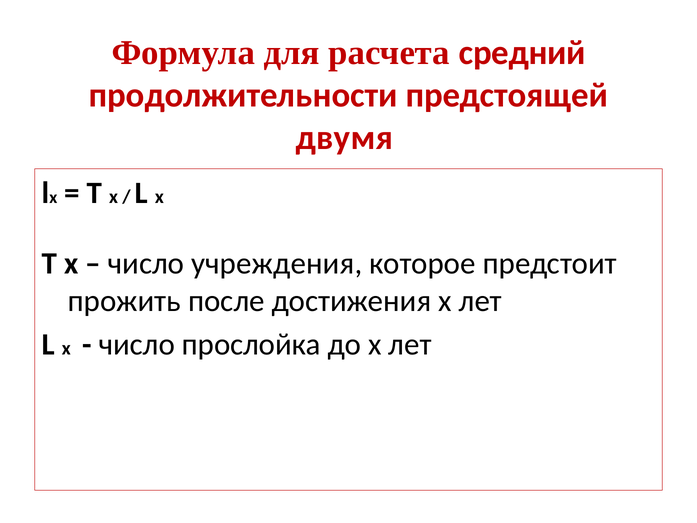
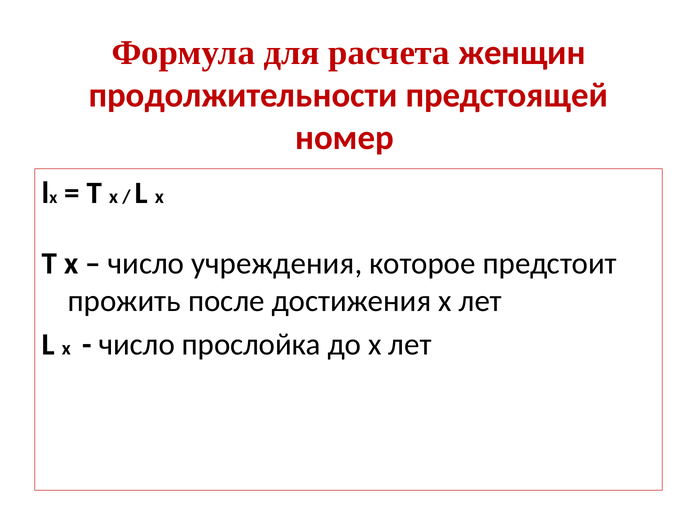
средний: средний -> женщин (522, 53)
двумя: двумя -> номер (345, 138)
